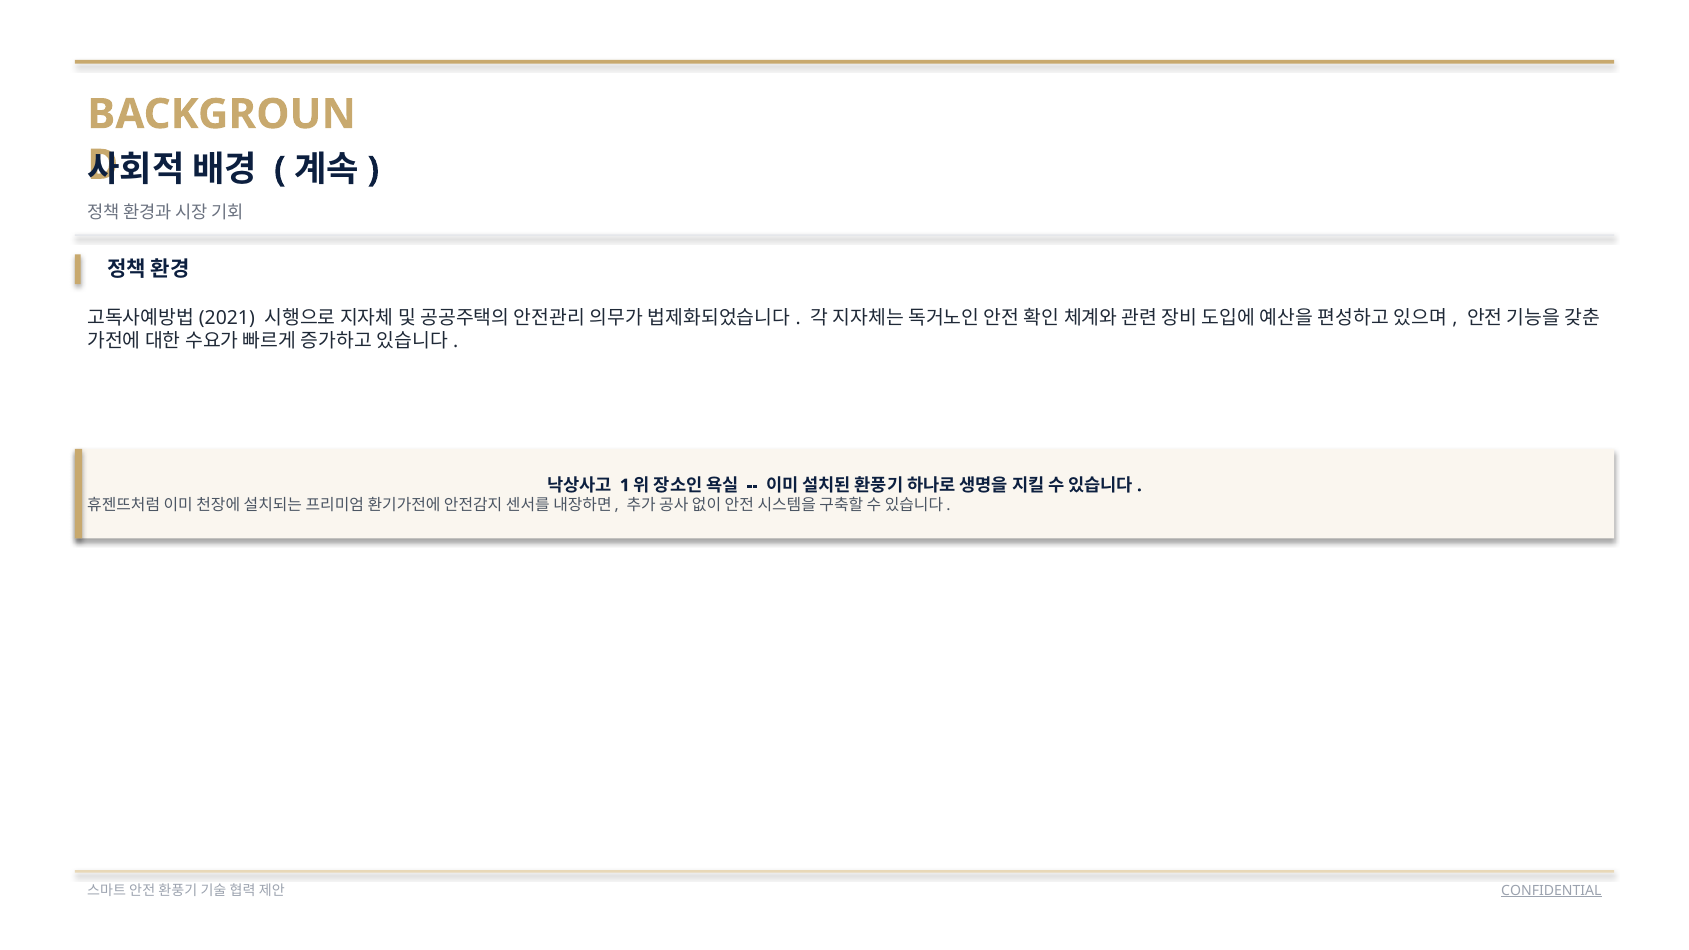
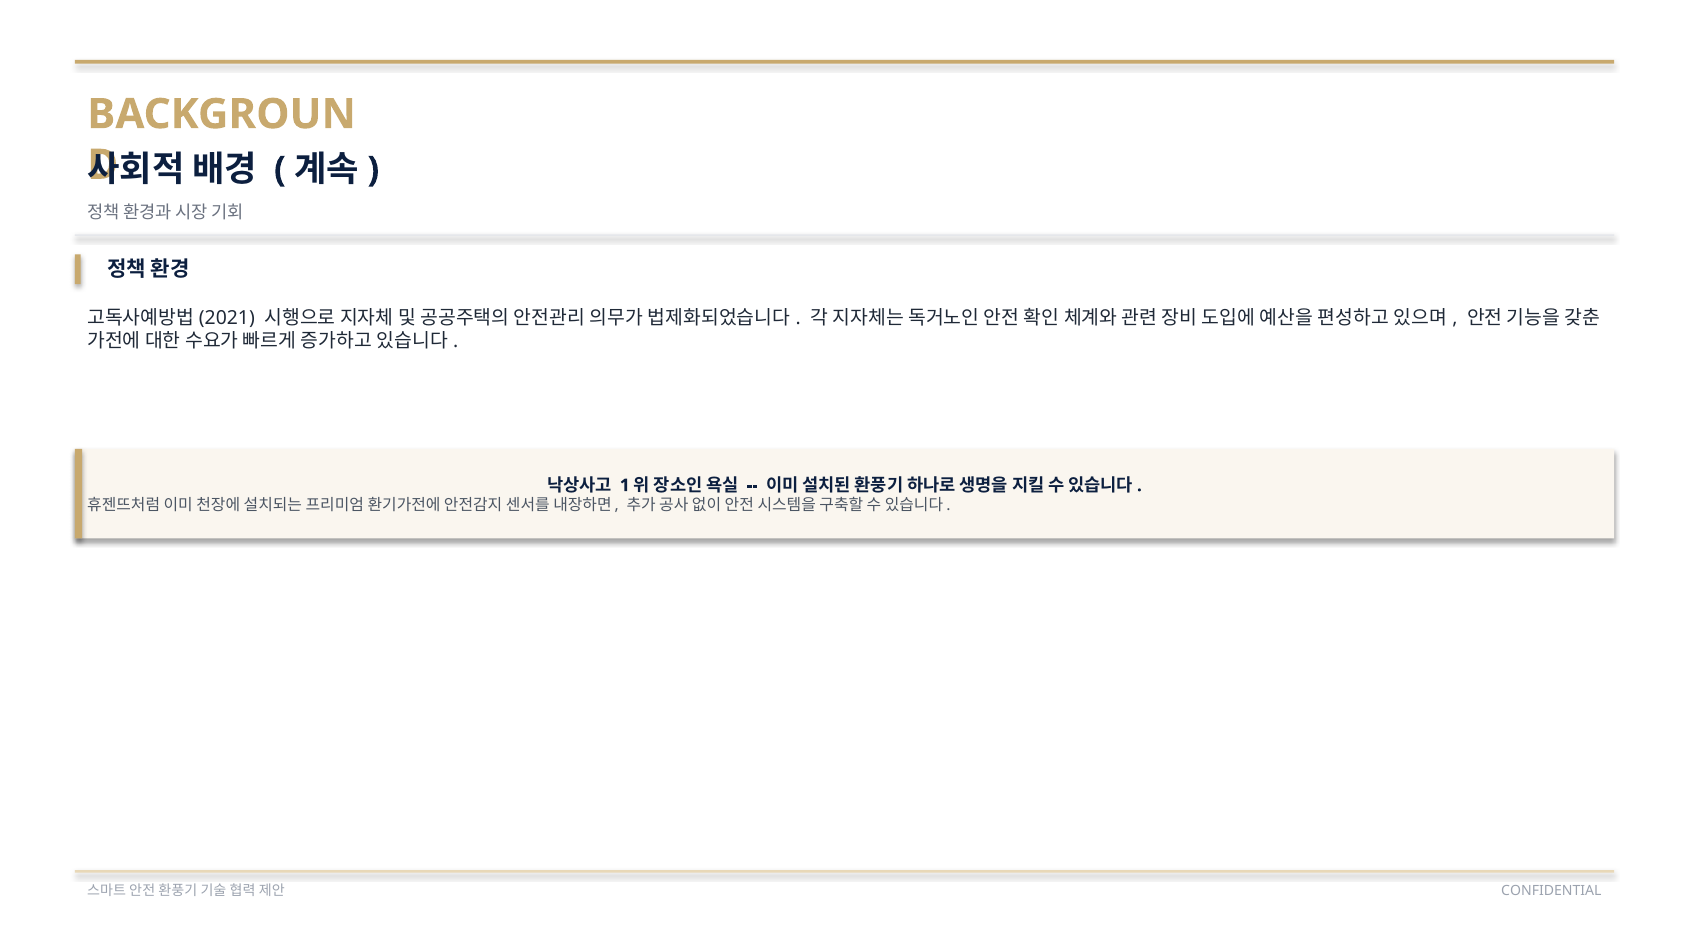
CONFIDENTIAL underline: present -> none (1551, 891)
